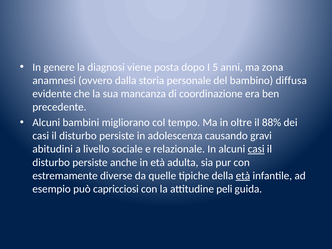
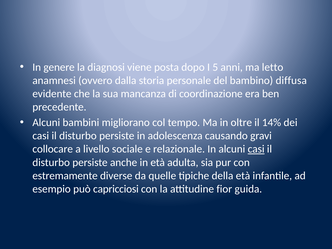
zona: zona -> letto (273, 67)
88%: 88% -> 14% (272, 123)
abitudini: abitudini -> collocare (53, 149)
età underline: present -> none (243, 176)
peli: peli -> fior (224, 189)
